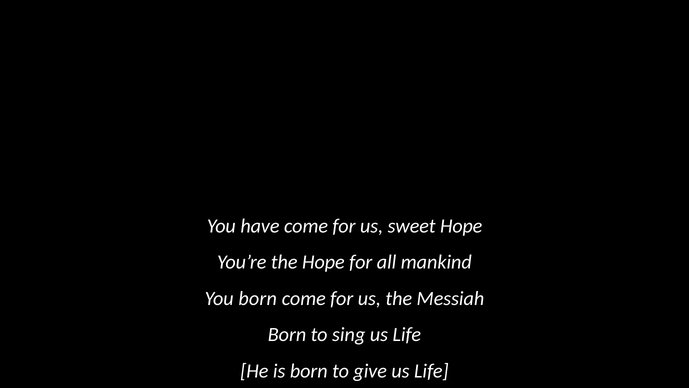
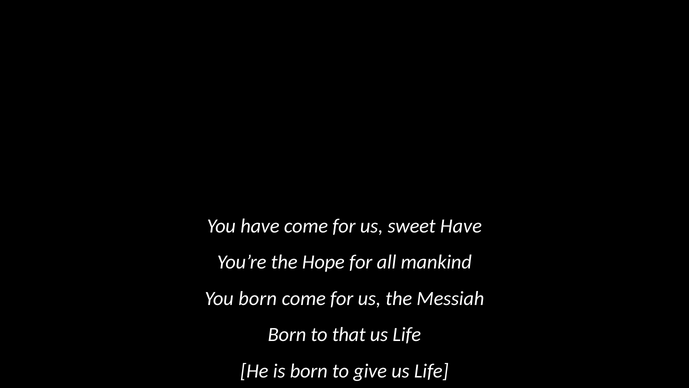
sweet Hope: Hope -> Have (461, 226)
sing: sing -> that (349, 334)
